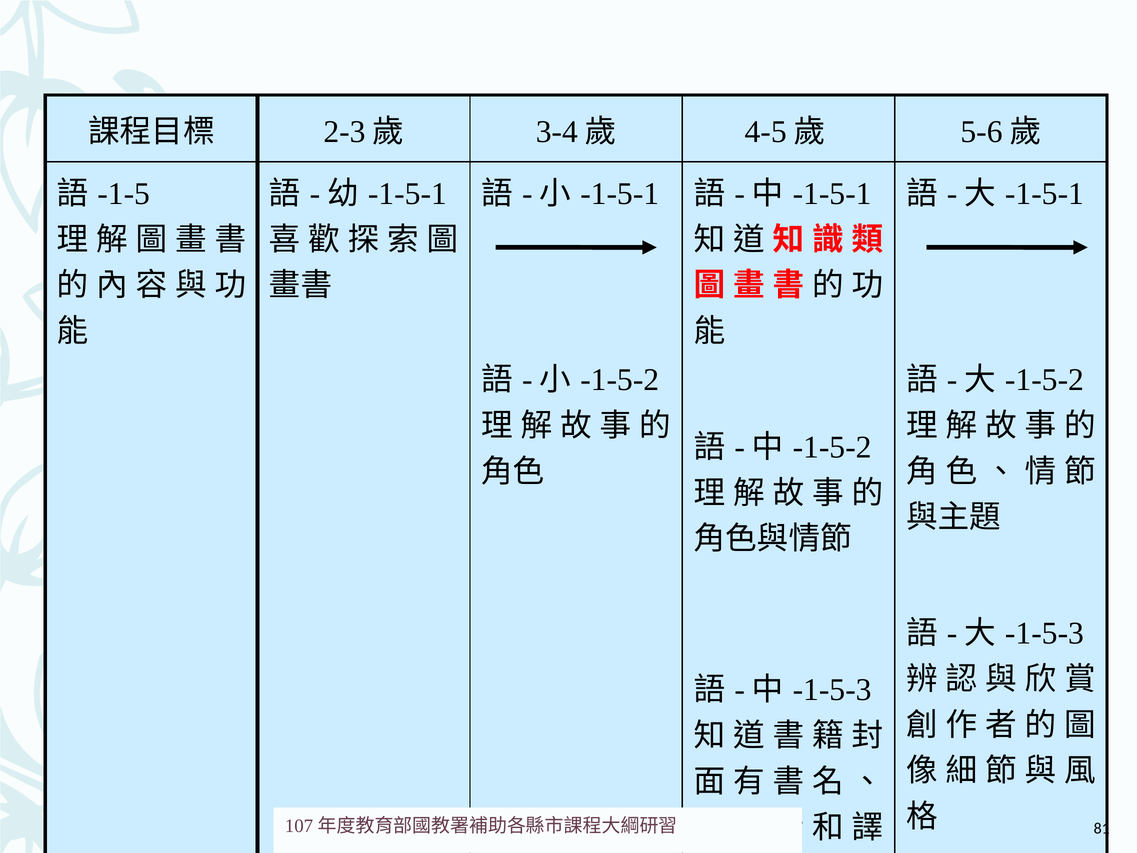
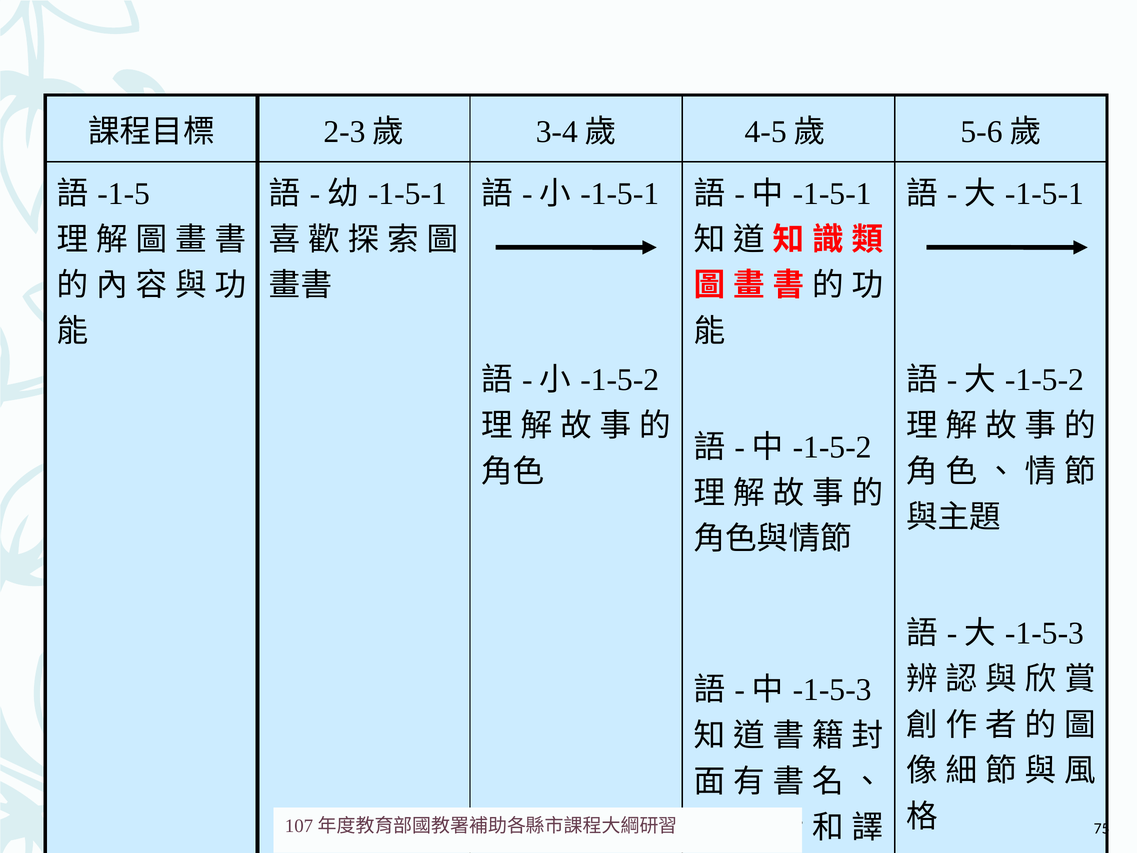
81: 81 -> 75 (1102, 828)
